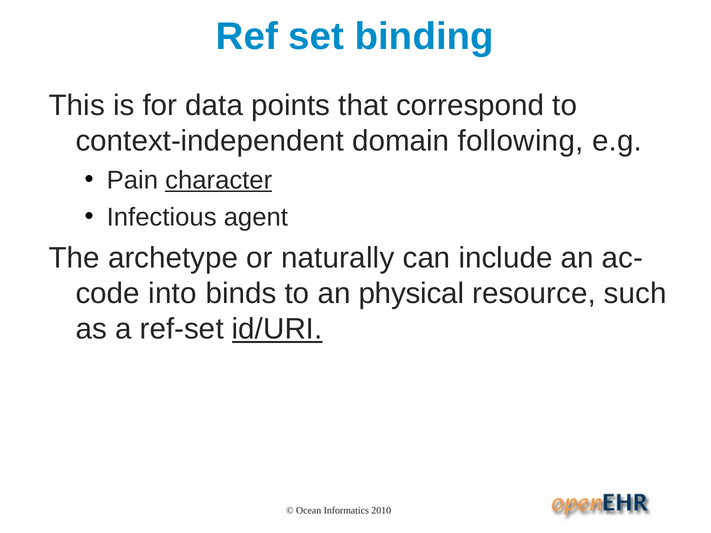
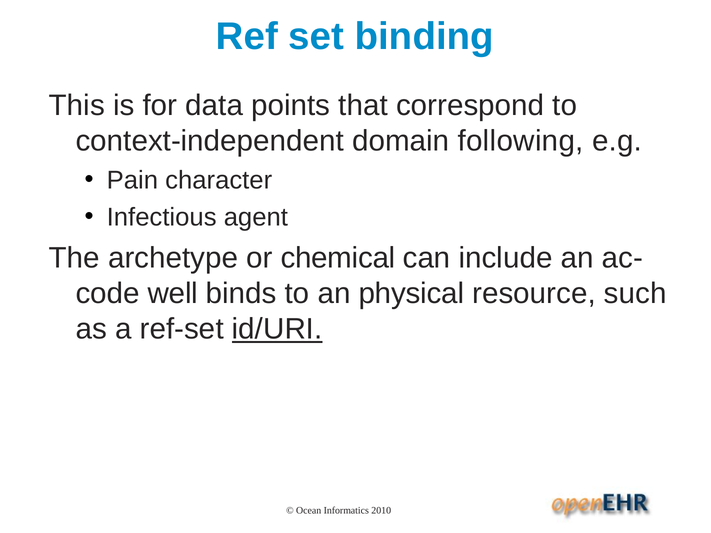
character underline: present -> none (219, 180)
naturally: naturally -> chemical (338, 258)
into: into -> well (173, 294)
